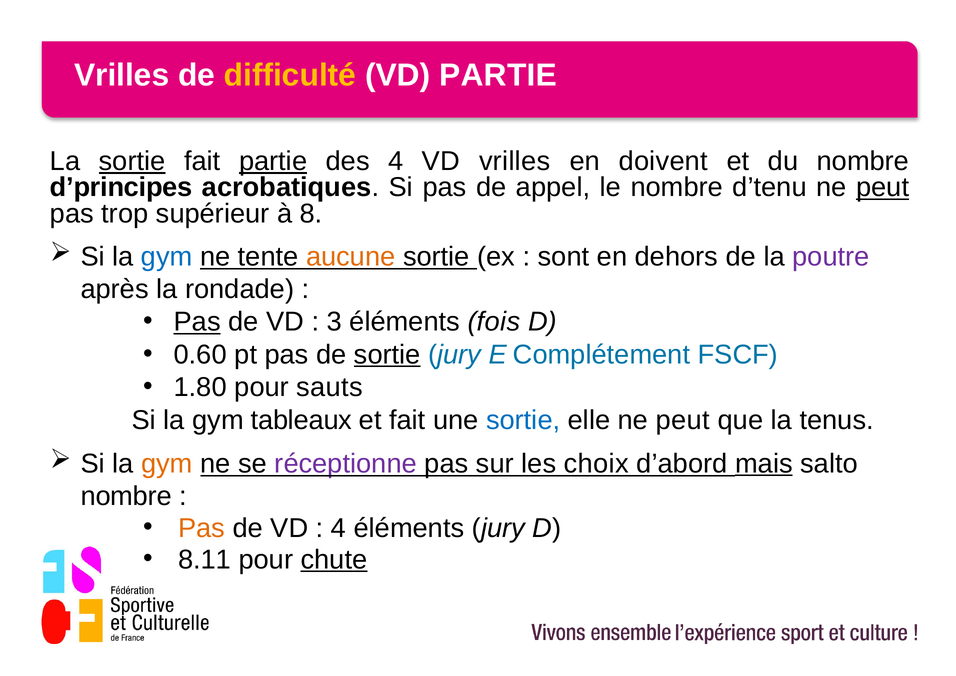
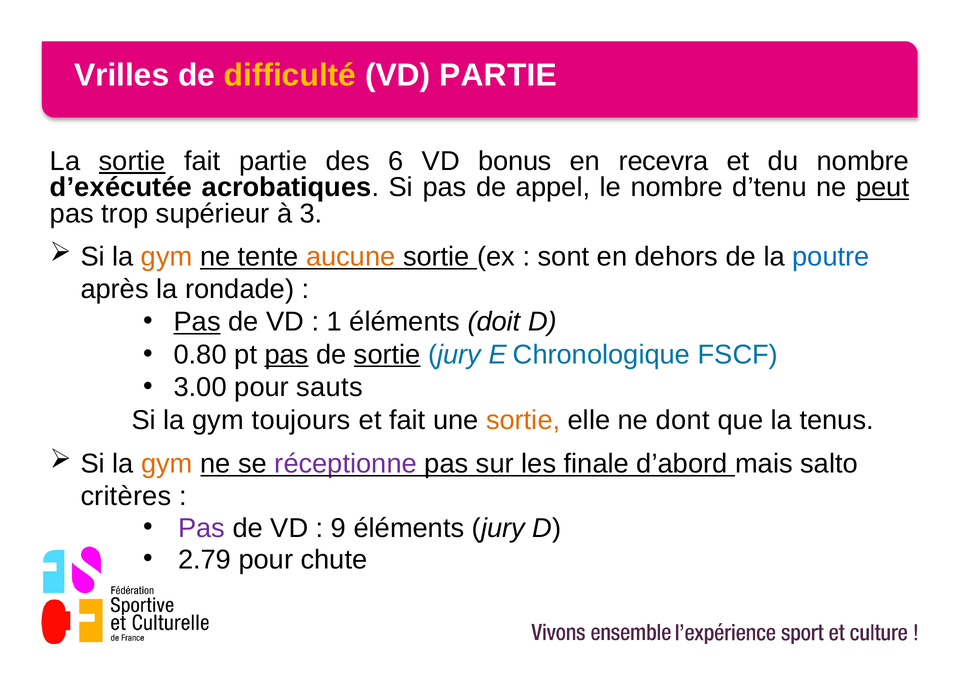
partie underline: present -> none (273, 161)
des 4: 4 -> 6 (396, 161)
VD vrilles: vrilles -> bonus (515, 161)
doivent: doivent -> recevra (663, 161)
d’principes: d’principes -> d’exécutée (121, 188)
8: 8 -> 3 (311, 214)
gym colour: blue -> orange (167, 257)
poutre colour: purple -> blue (831, 257)
3: 3 -> 1 (334, 322)
fois: fois -> doit (494, 322)
0.60: 0.60 -> 0.80 (200, 355)
pas underline: none -> present (287, 355)
Complétement: Complétement -> Chronologique (601, 355)
1.80: 1.80 -> 3.00 (200, 388)
tableaux: tableaux -> toujours (301, 420)
sortie colour: blue -> orange (523, 420)
elle ne peut: peut -> dont (683, 420)
choix: choix -> finale (596, 464)
mais underline: present -> none (764, 464)
nombre: nombre -> critères (126, 497)
Pas colour: orange -> purple (201, 528)
4: 4 -> 9 (338, 528)
8.11: 8.11 -> 2.79 (205, 560)
chute underline: present -> none (334, 560)
